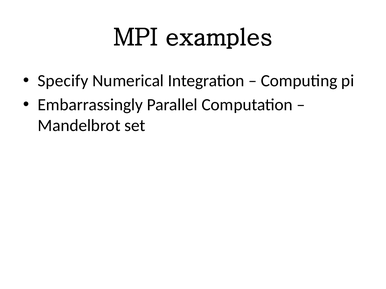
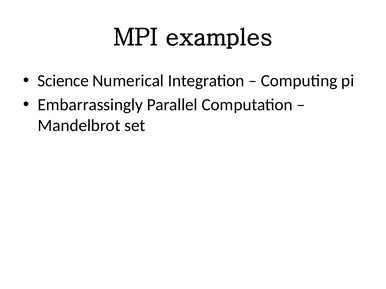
Specify: Specify -> Science (63, 81)
